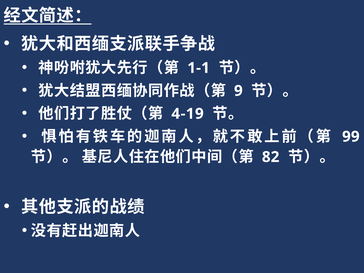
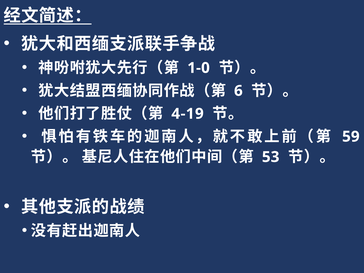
1-1: 1-1 -> 1-0 (199, 68)
9: 9 -> 6 (238, 91)
99: 99 -> 59 (351, 137)
82: 82 -> 53 (271, 157)
